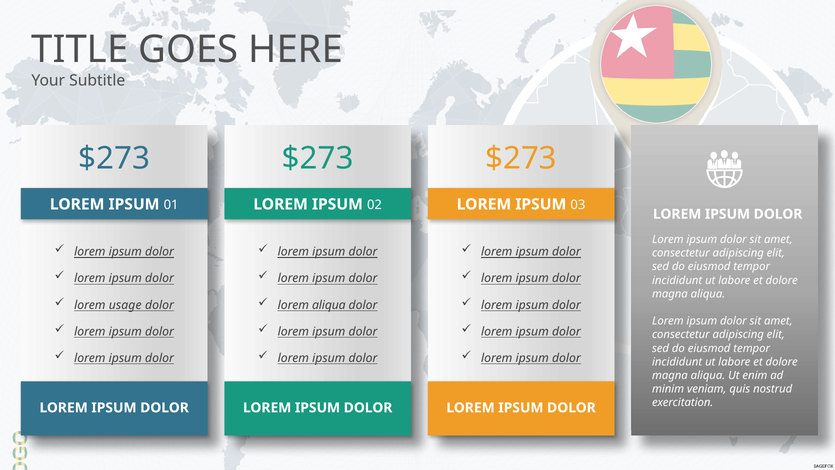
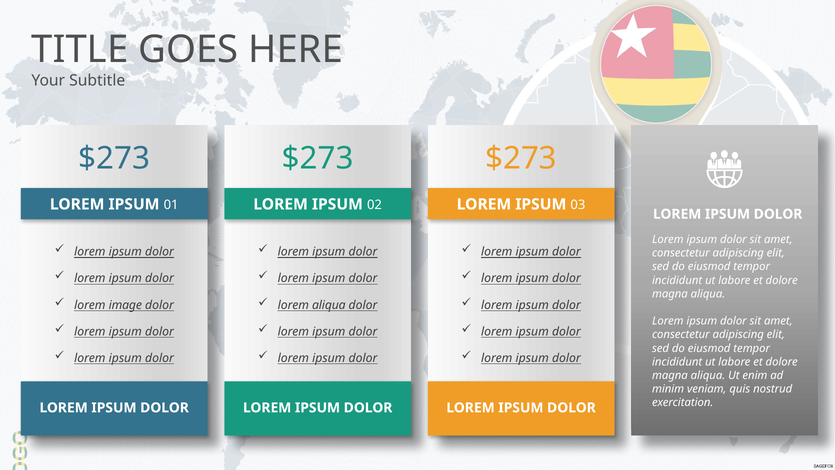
usage: usage -> image (125, 305)
